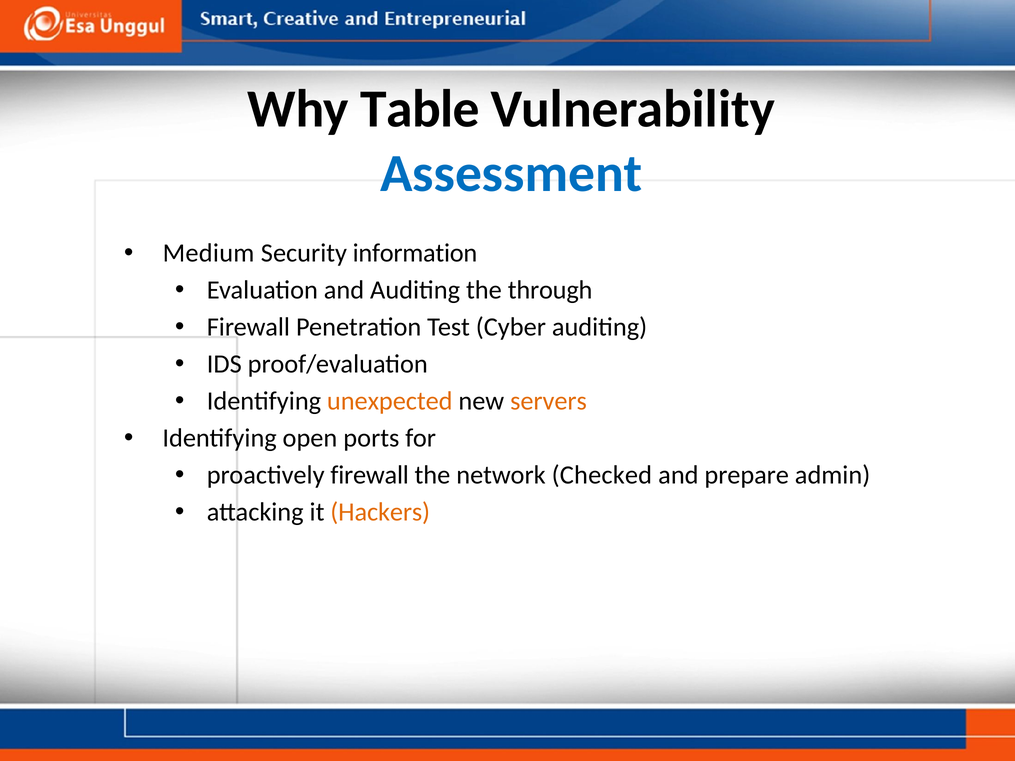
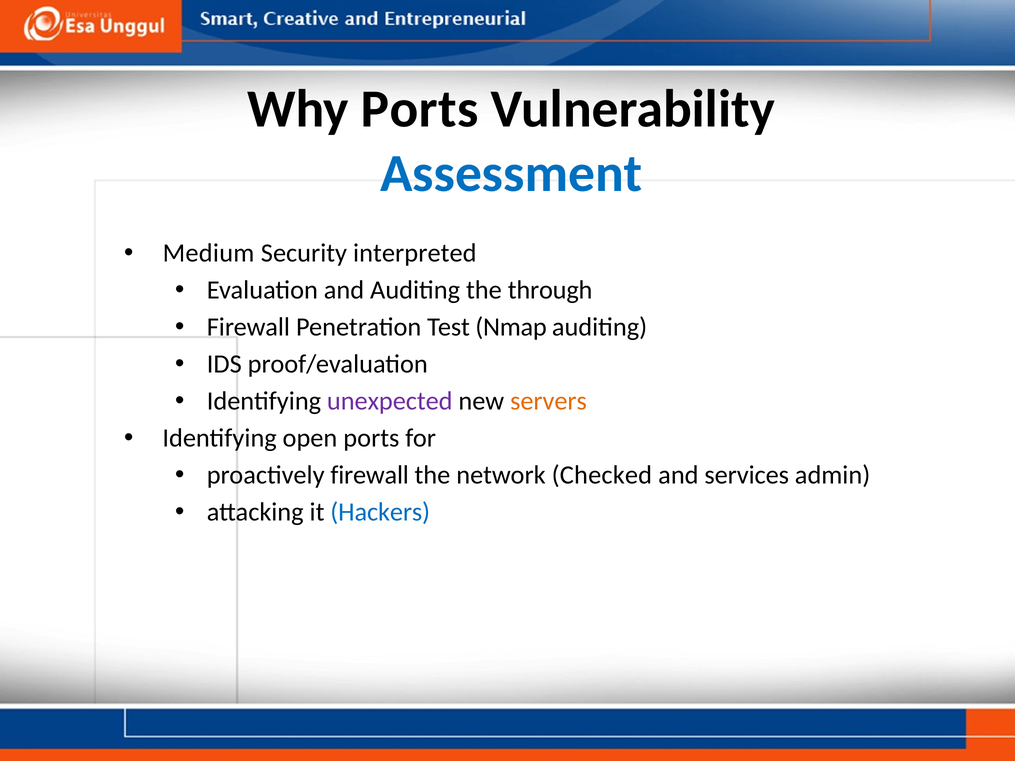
Why Table: Table -> Ports (420, 109)
information: information -> interpreted (415, 253)
Cyber: Cyber -> Nmap (511, 327)
unexpected colour: orange -> purple (390, 401)
prepare: prepare -> services (747, 475)
Hackers colour: orange -> blue (380, 512)
